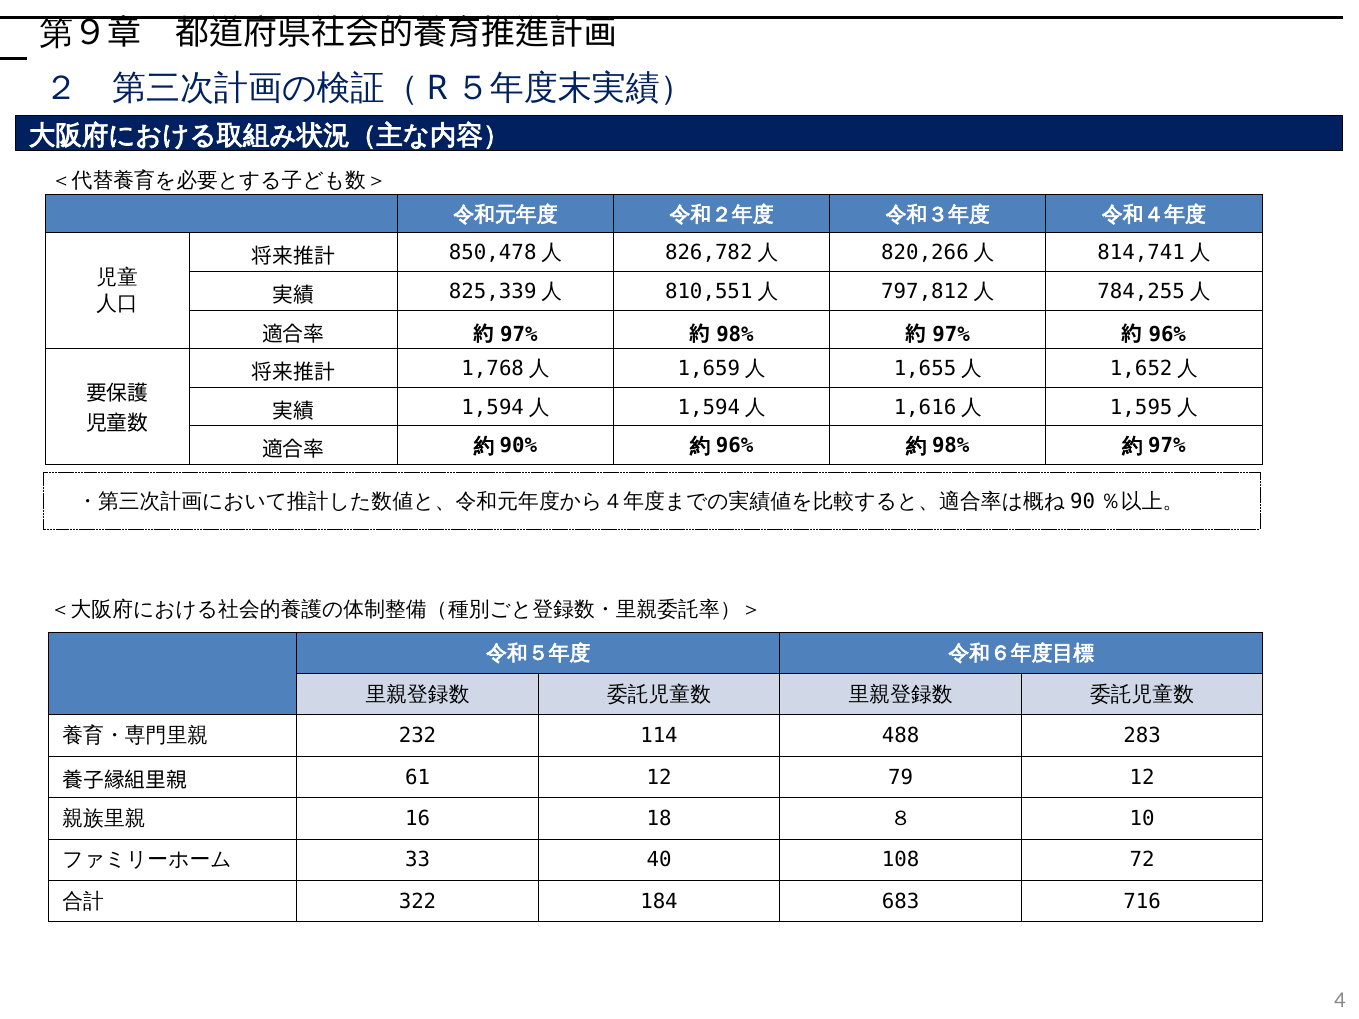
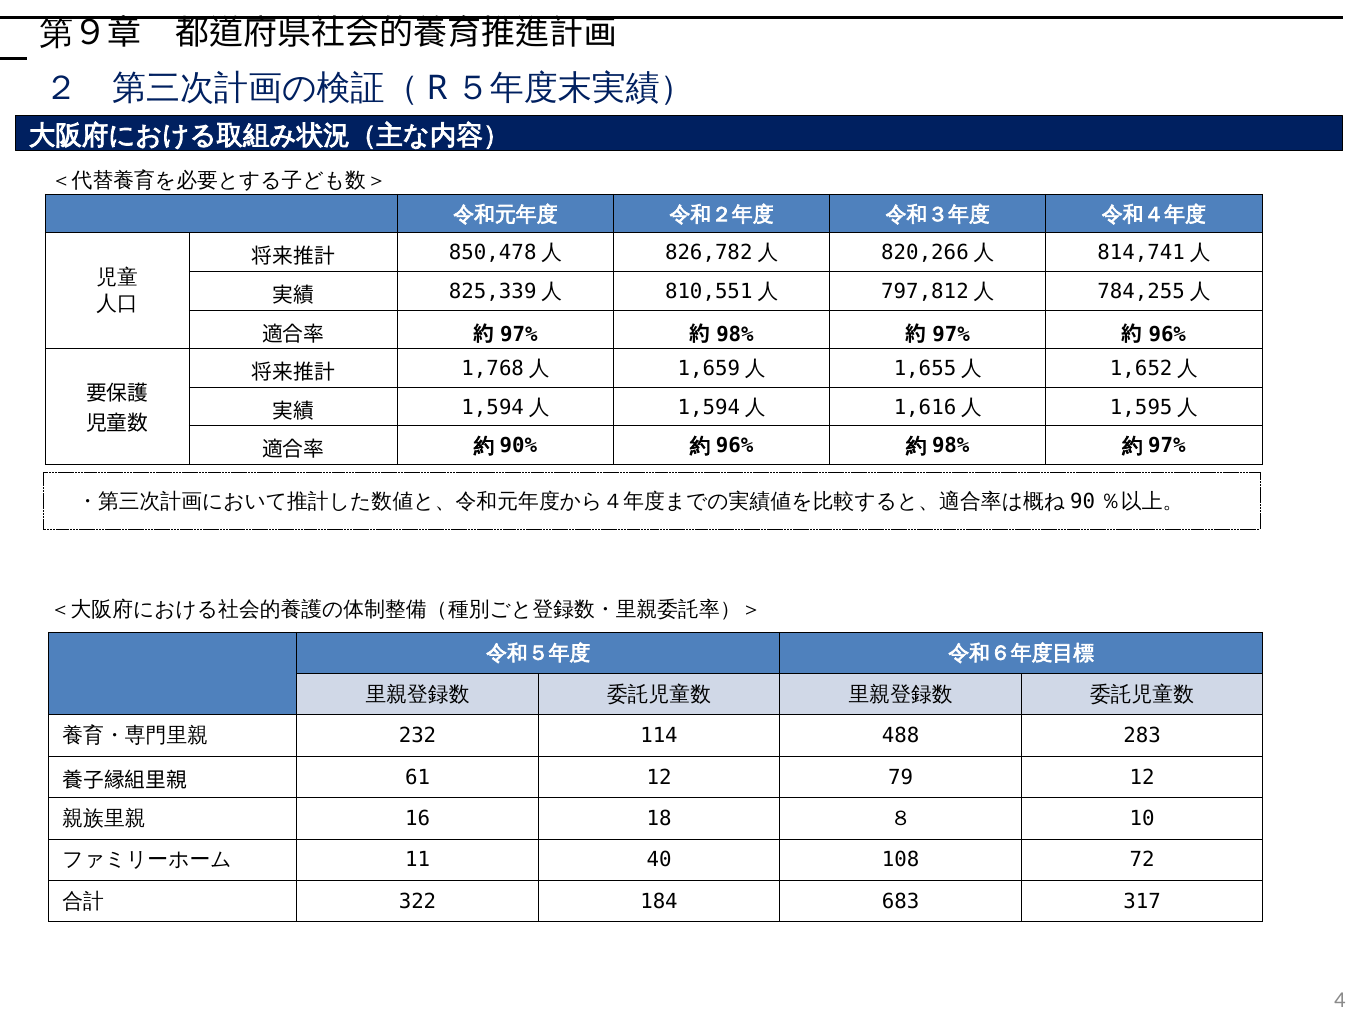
33: 33 -> 11 (418, 860)
716: 716 -> 317 (1142, 901)
